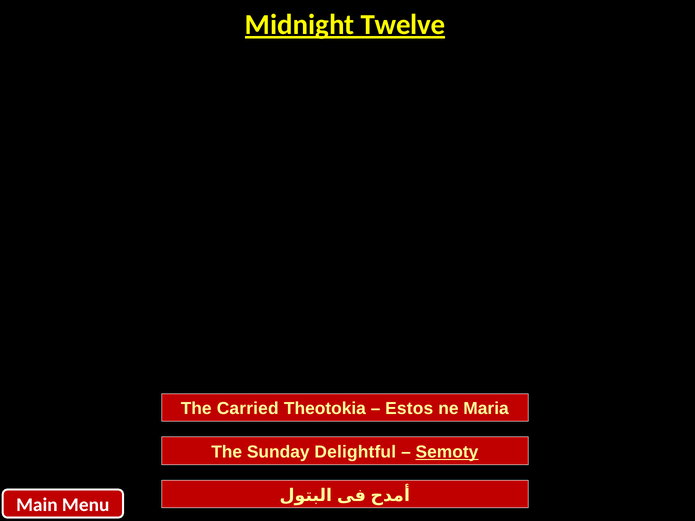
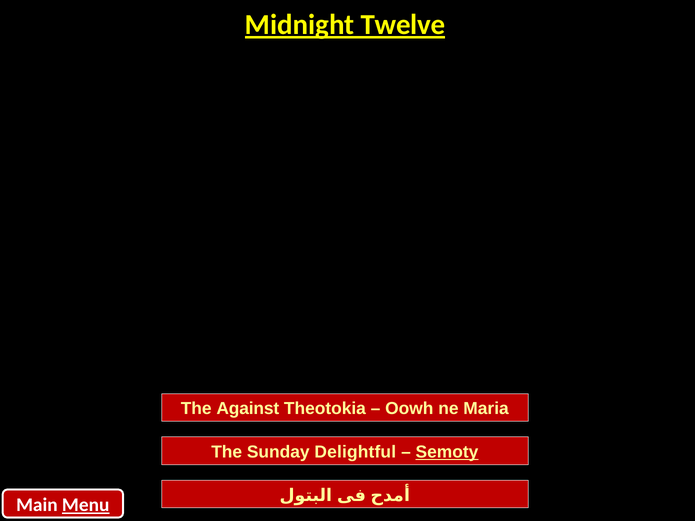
Carried: Carried -> Against (248, 409)
Estos: Estos -> Oowh (409, 409)
Menu underline: none -> present (86, 505)
